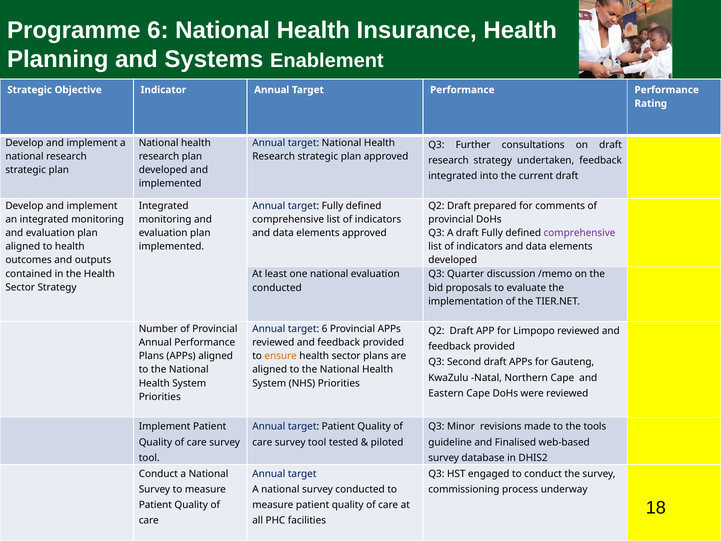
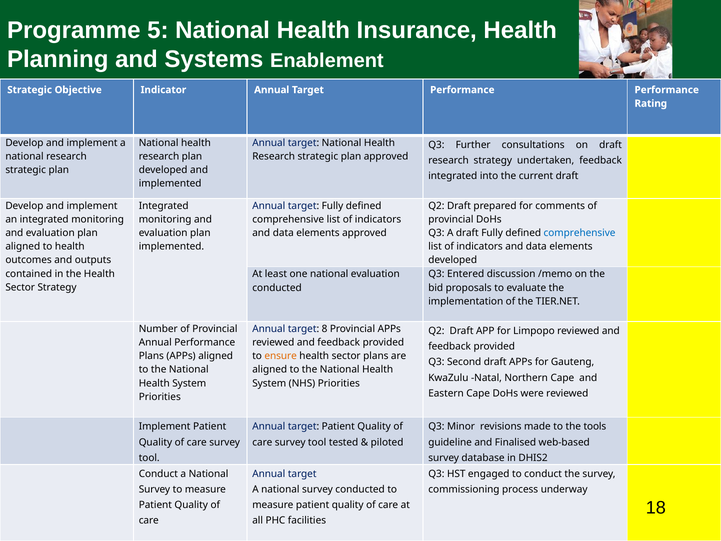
Programme 6: 6 -> 5 (158, 30)
comprehensive colour: purple -> blue (580, 233)
Quarter: Quarter -> Entered (466, 274)
target 6: 6 -> 8 (325, 329)
